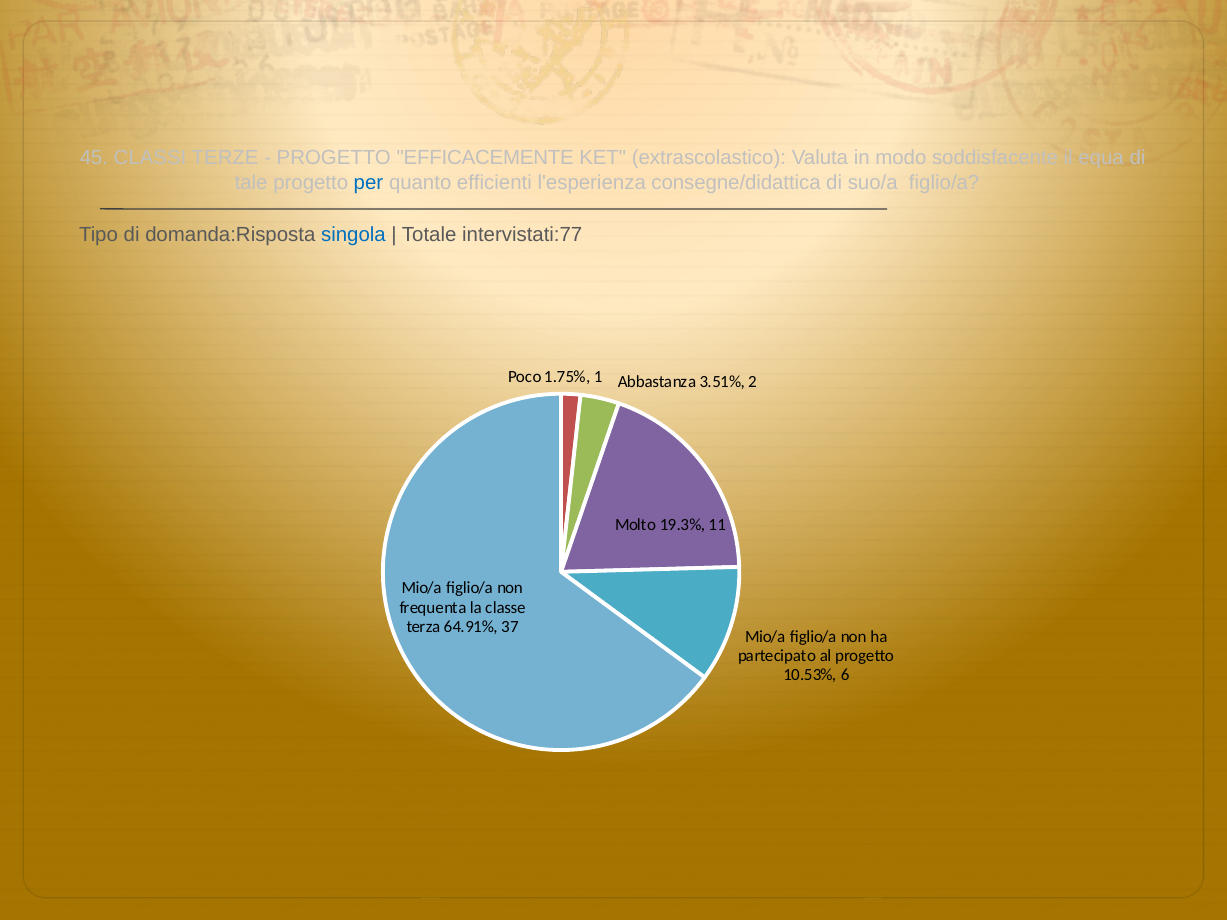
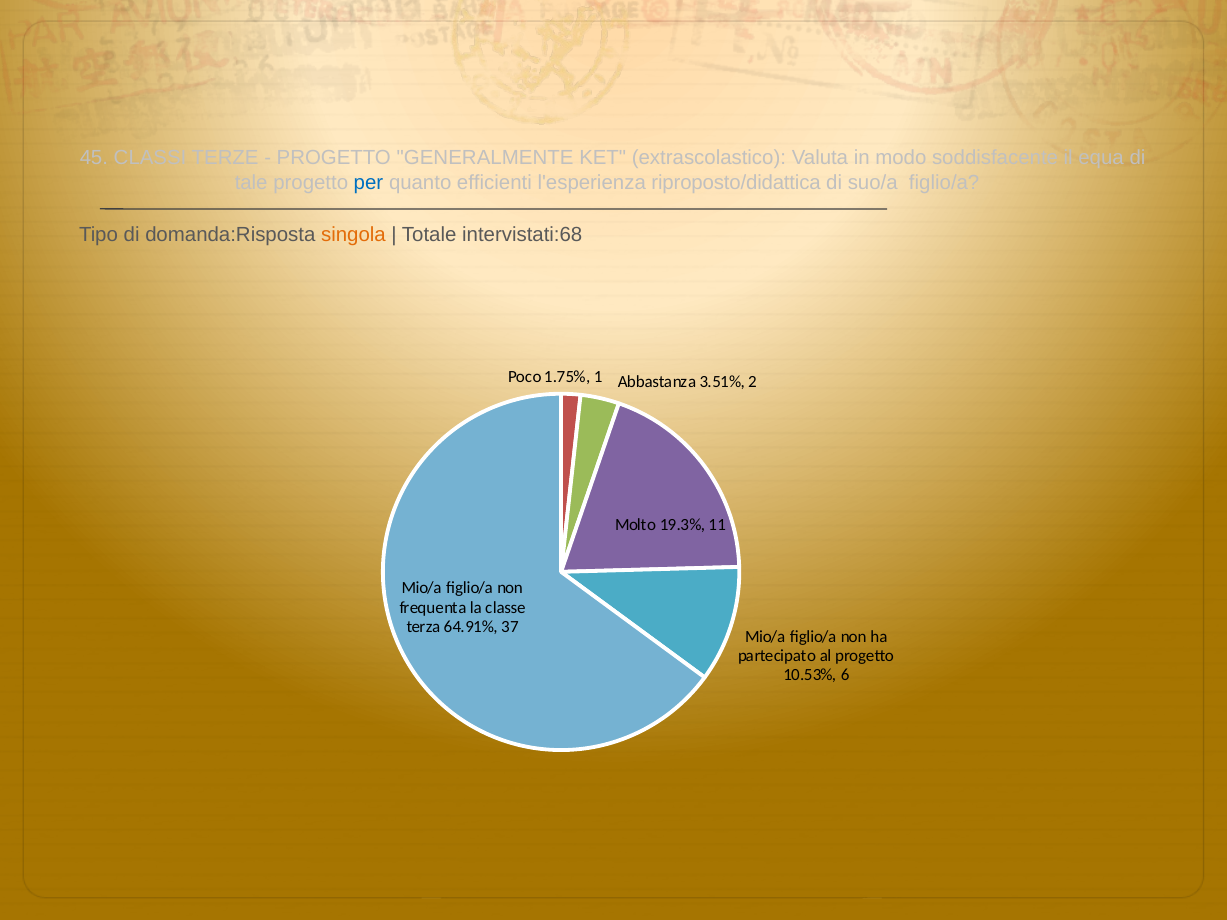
EFFICACEMENTE: EFFICACEMENTE -> GENERALMENTE (485, 158)
consegne/didattica: consegne/didattica -> riproposto/didattica (736, 182)
singola colour: blue -> orange (353, 235)
intervistati:77: intervistati:77 -> intervistati:68 (522, 235)
